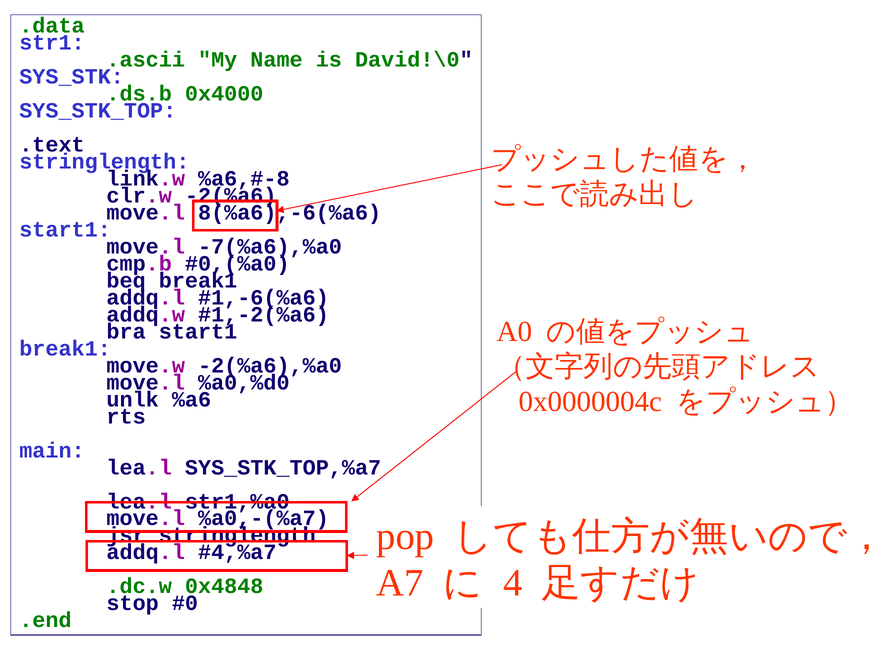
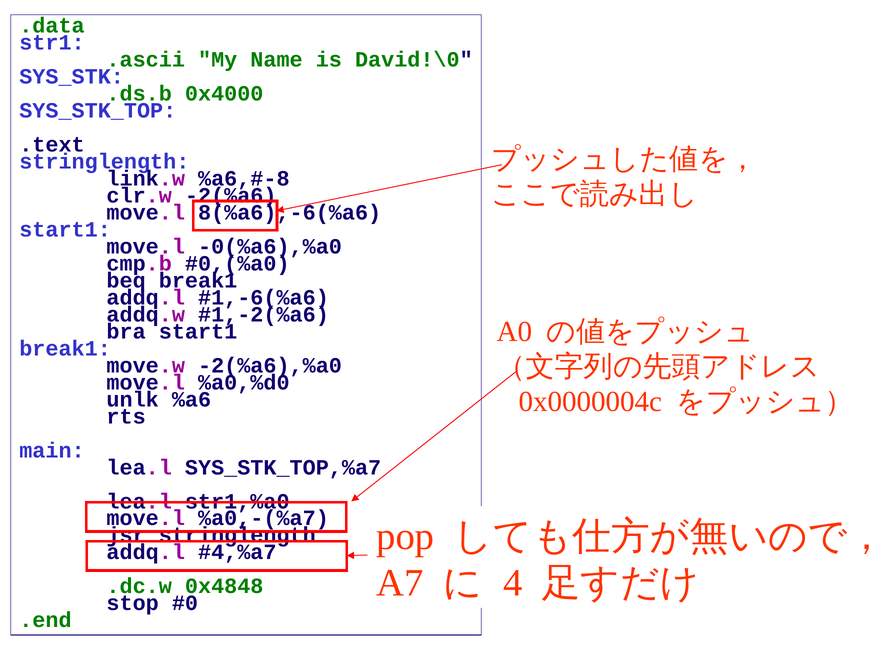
-7(%a6),%a0: -7(%a6),%a0 -> -0(%a6),%a0 (270, 246)
